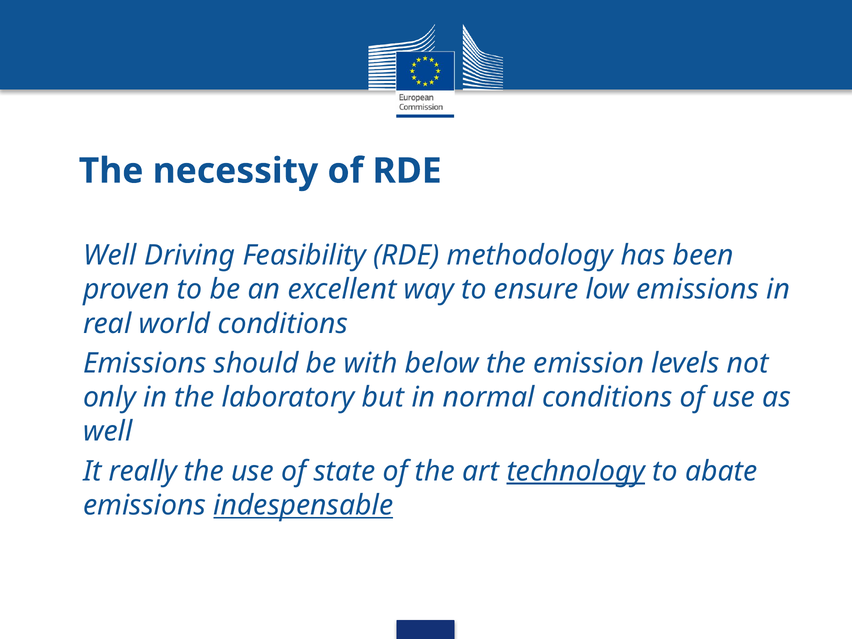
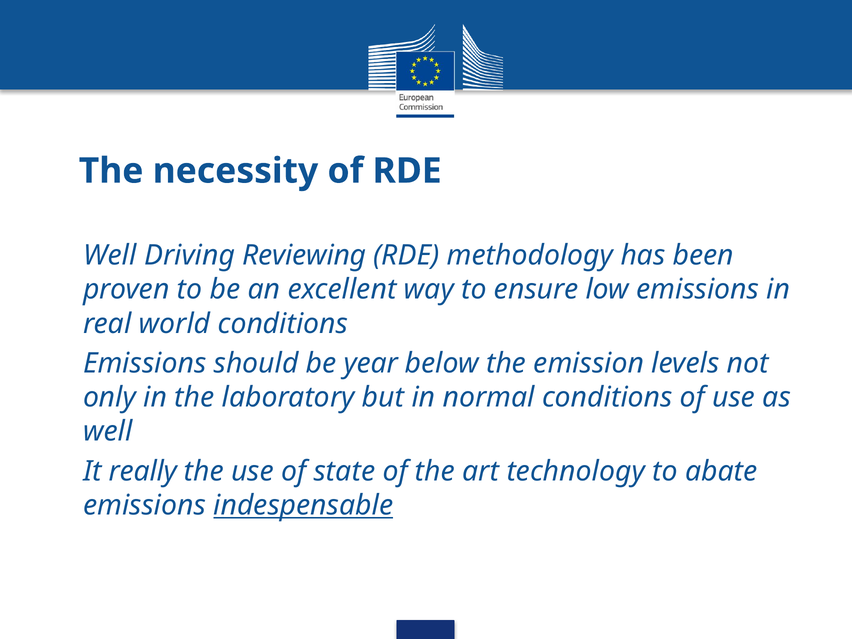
Feasibility: Feasibility -> Reviewing (304, 256)
with: with -> year (371, 363)
technology underline: present -> none (576, 471)
